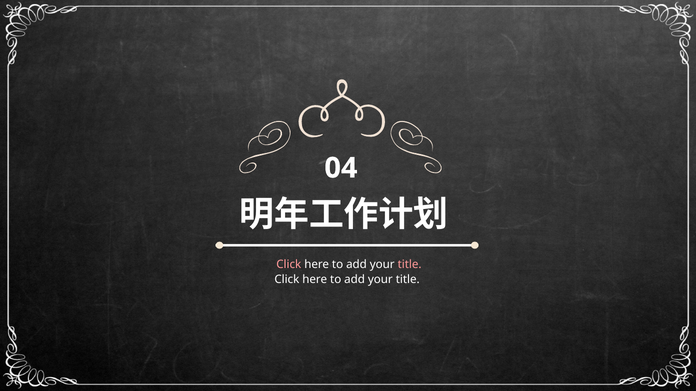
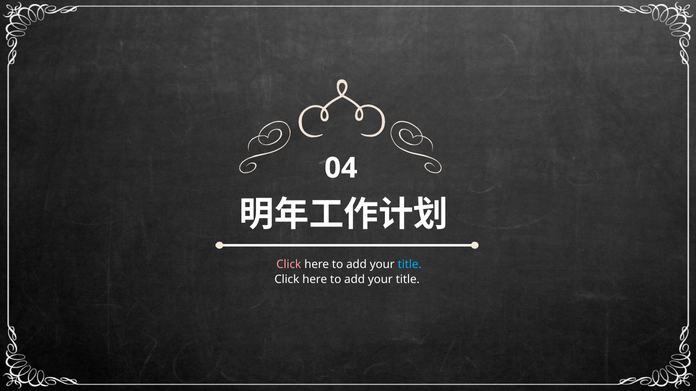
title colour: pink -> light blue (410, 265)
